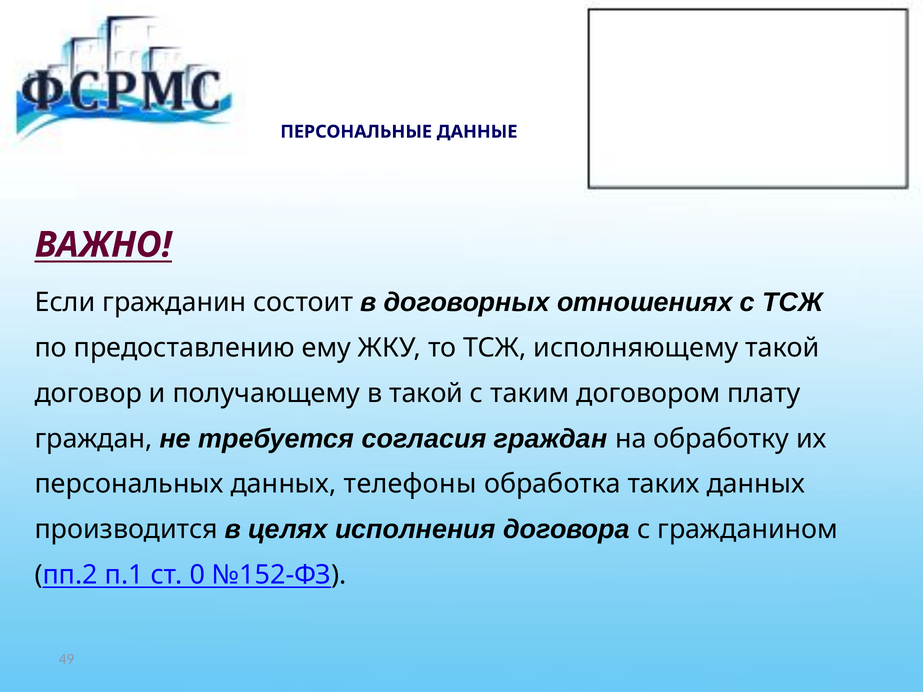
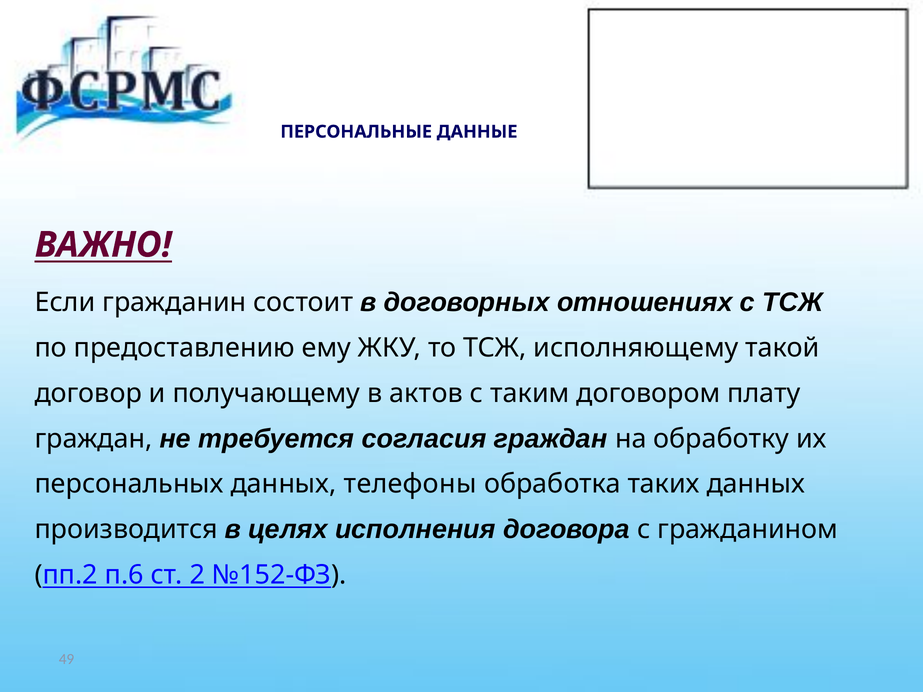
в такой: такой -> актов (426, 393)
п.1: п.1 -> п.6 (124, 575)
0: 0 -> 2 (197, 575)
